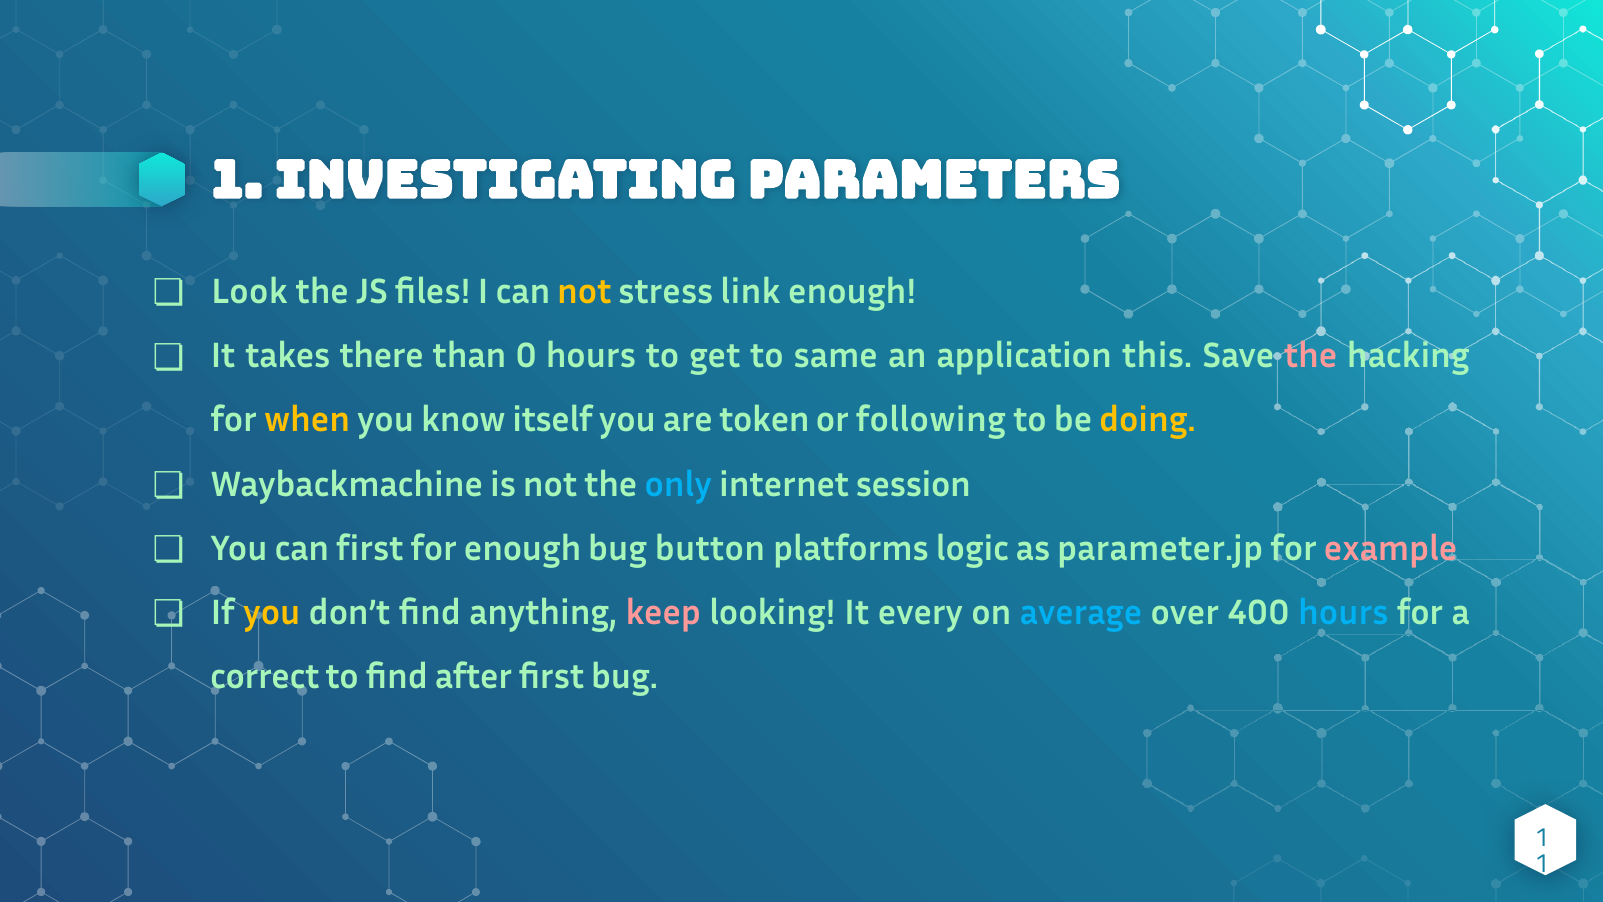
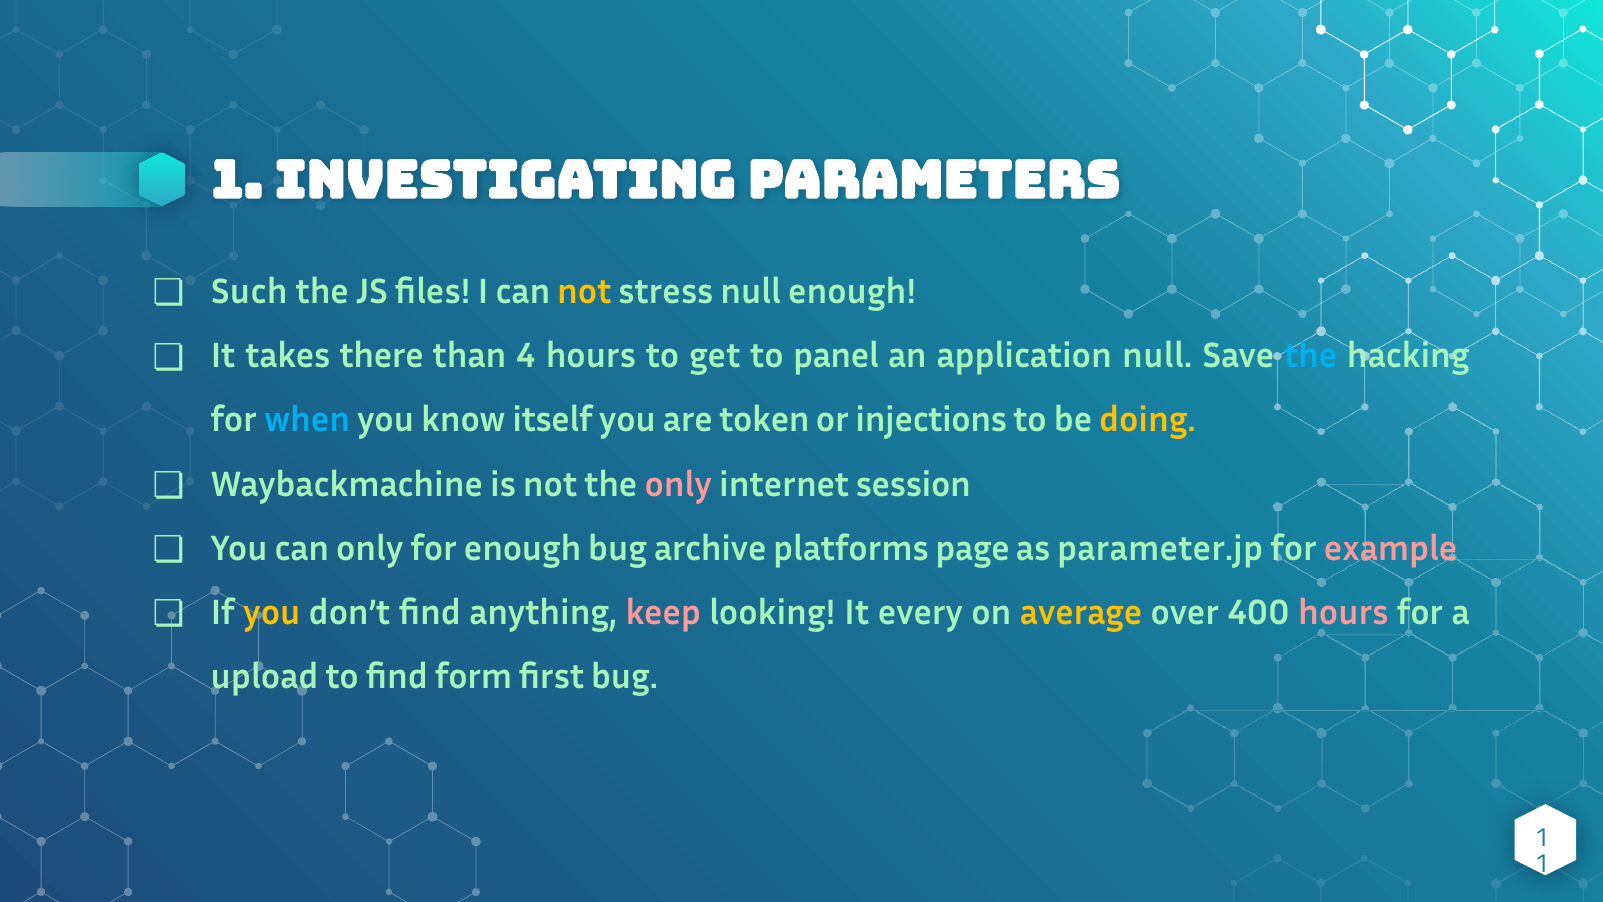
Look: Look -> Such (249, 292)
stress link: link -> null (751, 292)
0: 0 -> 4 (526, 356)
same: same -> panel (836, 356)
application this: this -> null (1157, 356)
the colour: pink -> light blue (1311, 356)
when colour: yellow -> light blue (307, 420)
following: following -> injections (931, 420)
only colour: light blue -> pink (678, 484)
can first: first -> only (370, 548)
button: button -> archive (710, 548)
logic: logic -> page (973, 548)
average colour: light blue -> yellow (1081, 612)
hours colour: light blue -> pink (1343, 612)
correct: correct -> upload (265, 676)
after: after -> form (474, 676)
